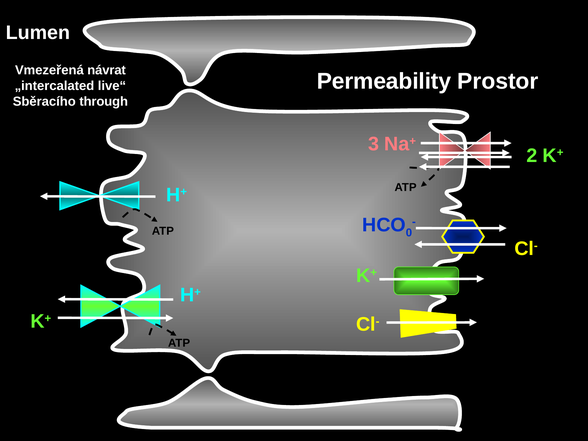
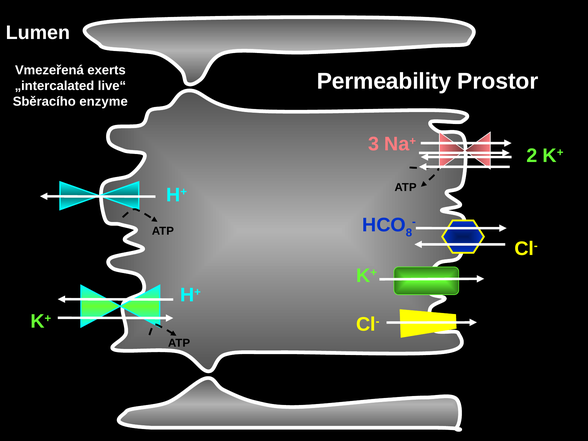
návrat: návrat -> exerts (107, 70)
through: through -> enzyme (104, 102)
0: 0 -> 8 (409, 233)
